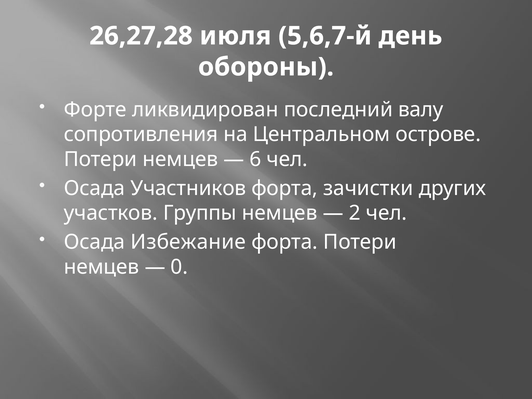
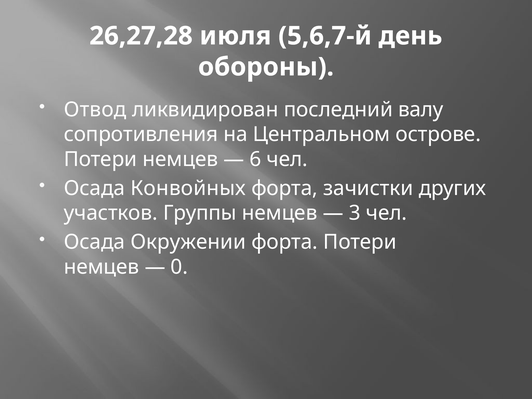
Форте: Форте -> Отвод (95, 110)
Участников: Участников -> Конвойных (188, 188)
2: 2 -> 3 (355, 213)
Избежание: Избежание -> Окружении (188, 242)
